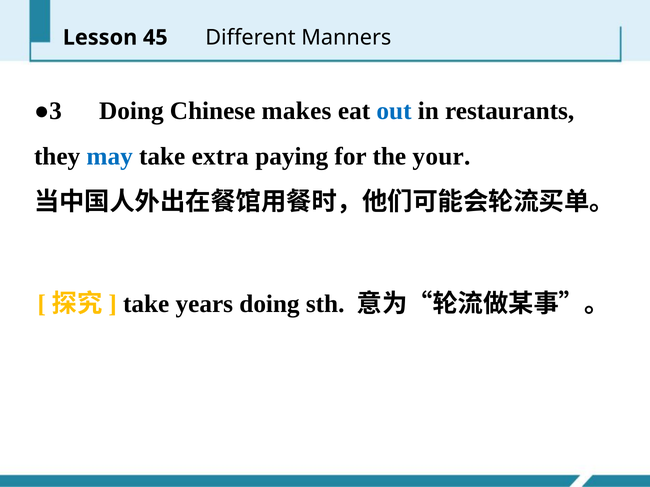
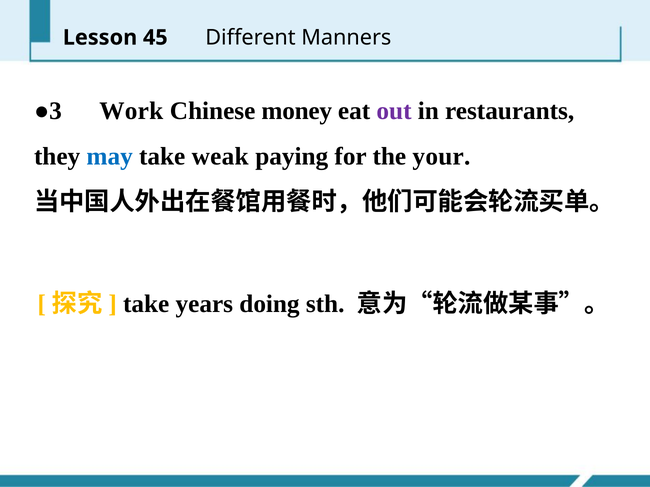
●3 Doing: Doing -> Work (131, 111)
makes: makes -> money (297, 111)
out colour: blue -> purple (394, 111)
extra: extra -> weak (220, 157)
